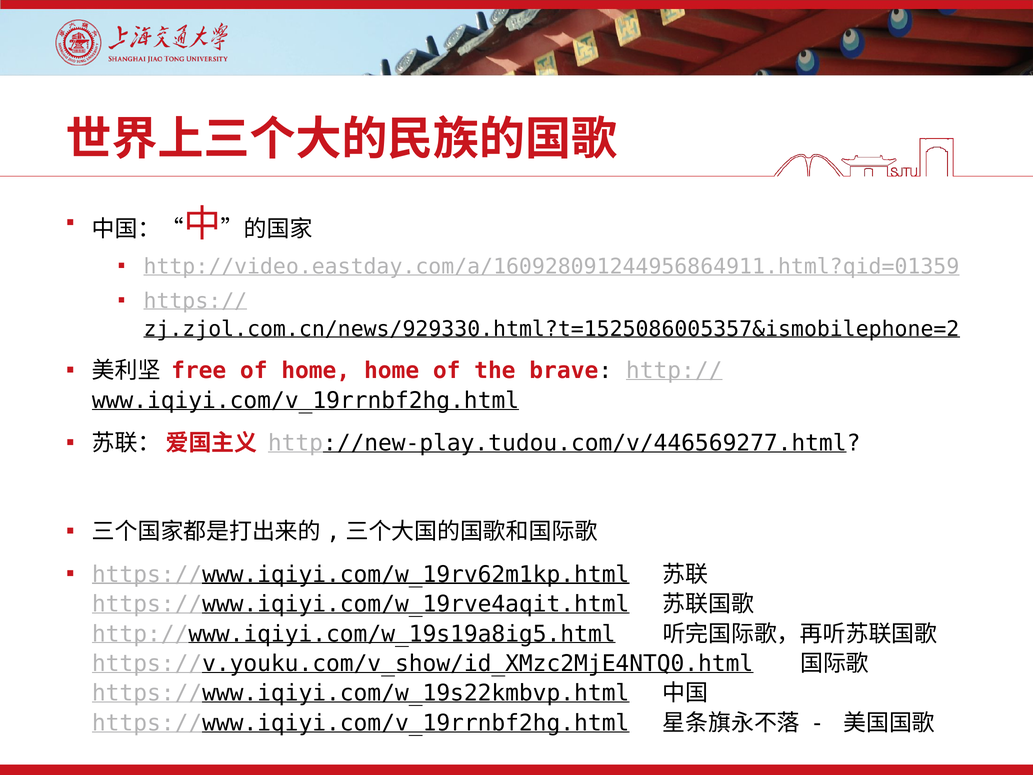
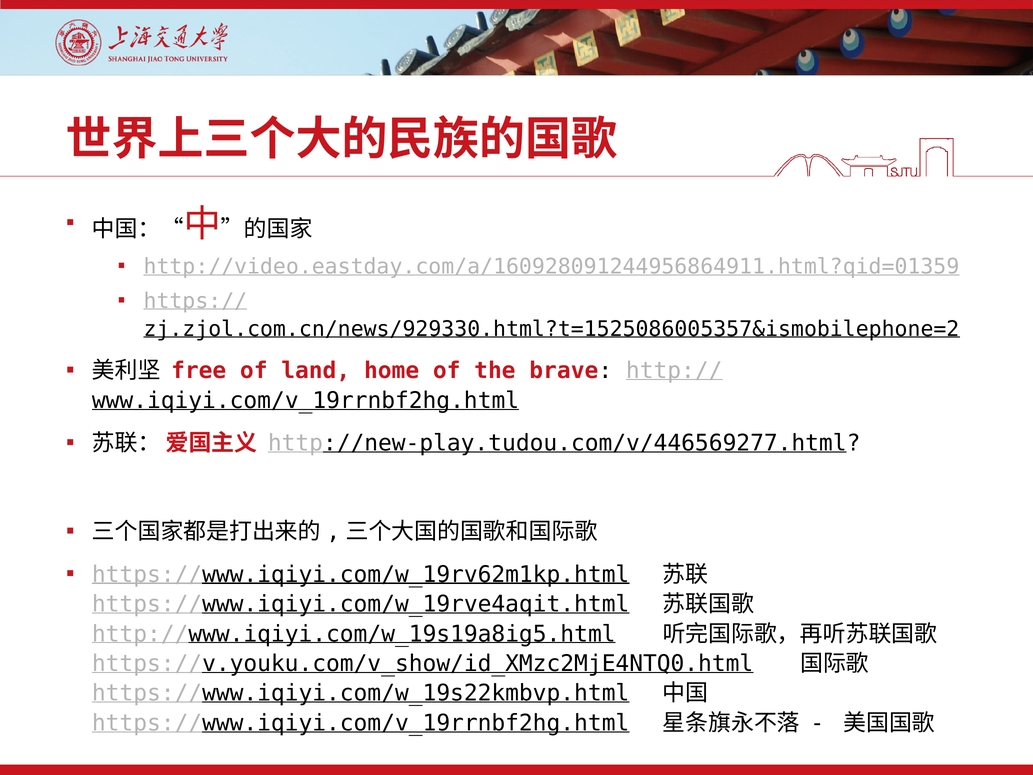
of home: home -> land (316, 371)
